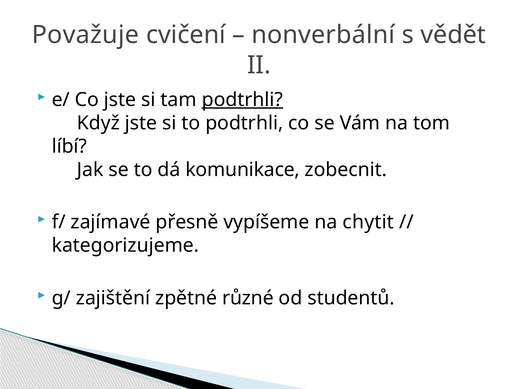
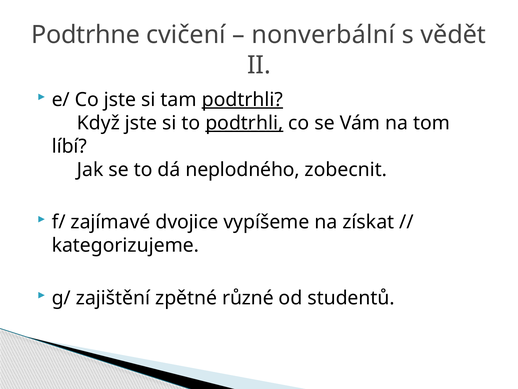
Považuje: Považuje -> Podtrhne (86, 35)
podtrhli underline: none -> present (244, 123)
komunikace: komunikace -> neplodného (243, 169)
přesně: přesně -> dvojice (187, 222)
chytit: chytit -> získat (368, 222)
